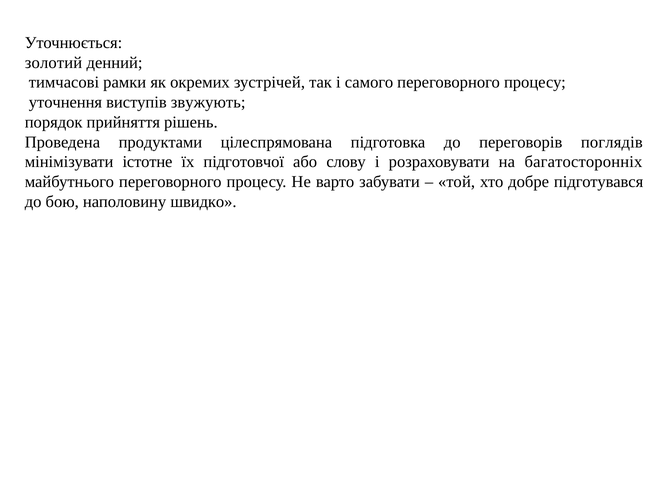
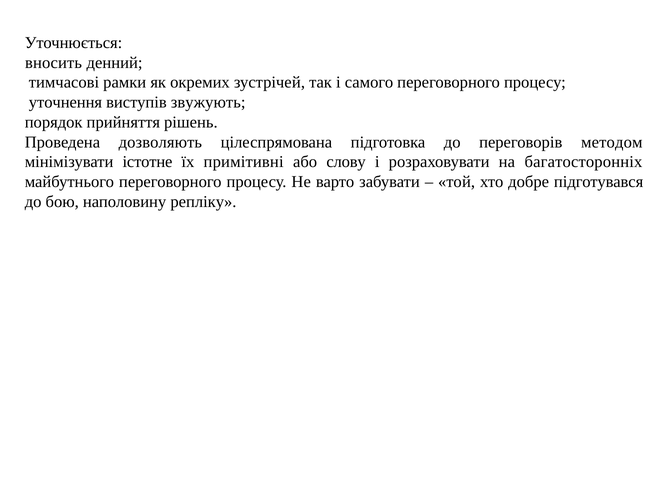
золотий: золотий -> вносить (54, 63)
продуктами: продуктами -> дозволяють (160, 142)
поглядів: поглядів -> методом (612, 142)
підготовчої: підготовчої -> примітивні (244, 162)
швидко: швидко -> репліку (203, 202)
